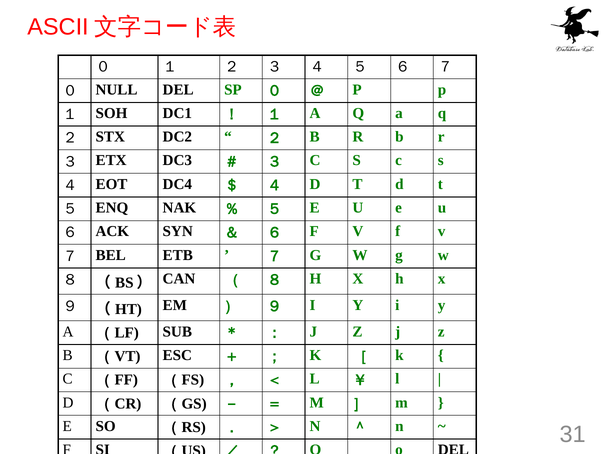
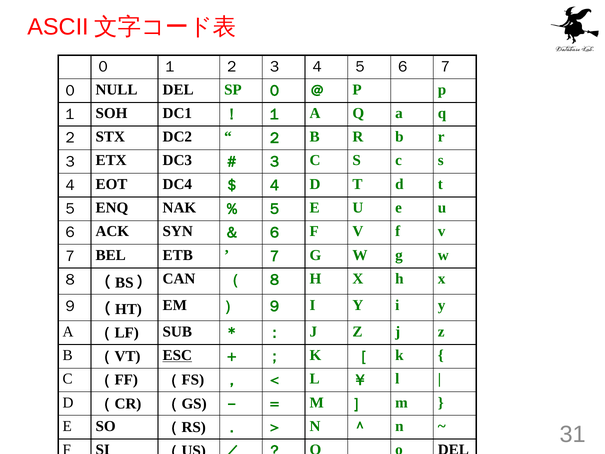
ESC underline: none -> present (177, 355)
